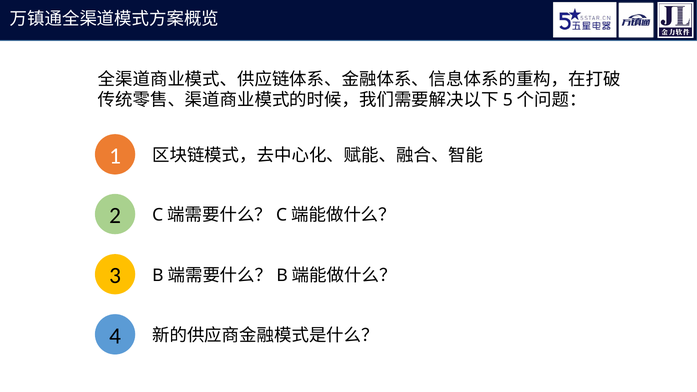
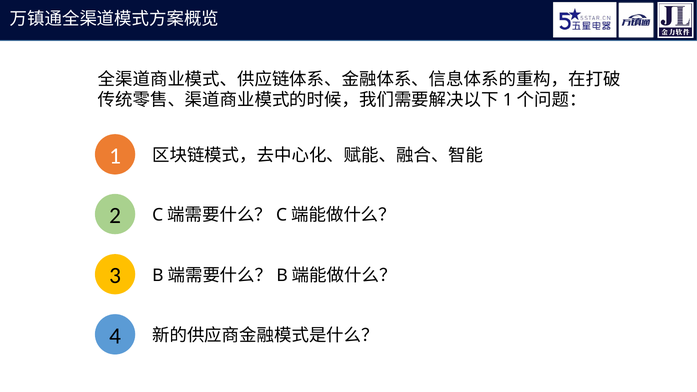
5: 5 -> 1 (508, 100)
